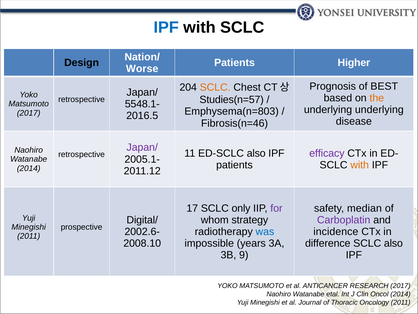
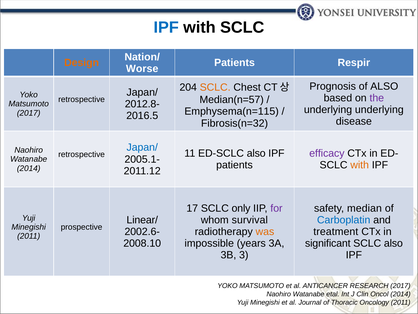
Design colour: black -> orange (82, 63)
Higher: Higher -> Respir (354, 63)
of BEST: BEST -> ALSO (384, 86)
the colour: orange -> purple (377, 98)
Studies(n=57: Studies(n=57 -> Median(n=57 (232, 100)
5548.1-: 5548.1- -> 2012.8- (142, 104)
Emphysema(n=803: Emphysema(n=803 -> Emphysema(n=115 (232, 111)
Fibrosis(n=46: Fibrosis(n=46 -> Fibrosis(n=32 (235, 123)
Japan/ colour: purple -> blue (142, 147)
Digital/: Digital/ -> Linear/ (142, 220)
strategy: strategy -> survival (250, 220)
Carboplatin colour: purple -> blue (344, 220)
was colour: blue -> orange (265, 231)
incidence: incidence -> treatment (336, 231)
difference: difference -> signiﬁcant (328, 243)
9: 9 -> 3 (244, 255)
